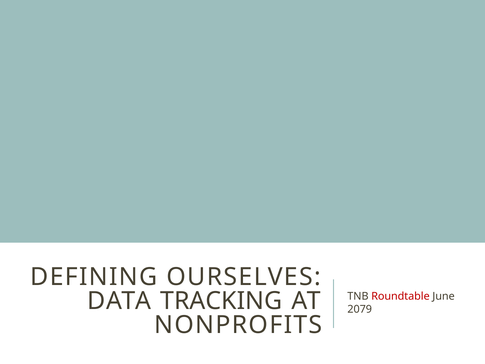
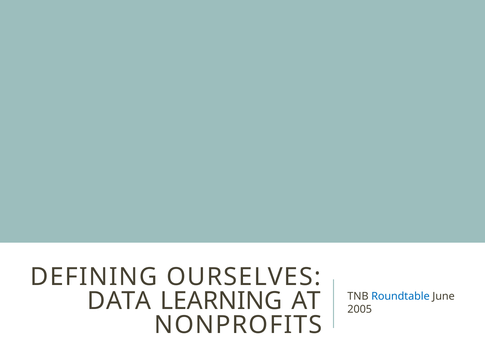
Roundtable colour: red -> blue (400, 296)
TRACKING: TRACKING -> LEARNING (221, 301)
2079: 2079 -> 2005 (360, 309)
